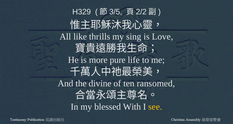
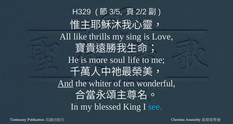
pure: pure -> soul (118, 60)
And underline: none -> present (65, 83)
divine: divine -> whiter (100, 83)
ransomed: ransomed -> wonderful (156, 83)
With: With -> King (132, 106)
see colour: yellow -> light blue (155, 106)
